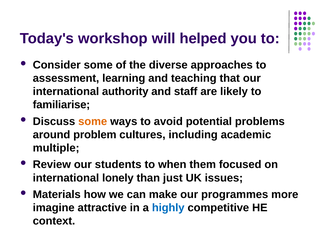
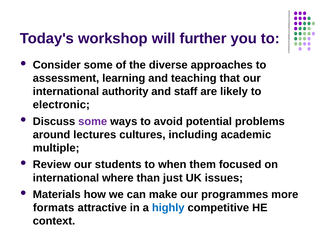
helped: helped -> further (203, 39)
familiarise: familiarise -> electronic (61, 105)
some colour: orange -> purple (93, 121)
problem: problem -> lectures (95, 135)
lonely: lonely -> where (118, 178)
imagine: imagine -> formats (54, 208)
